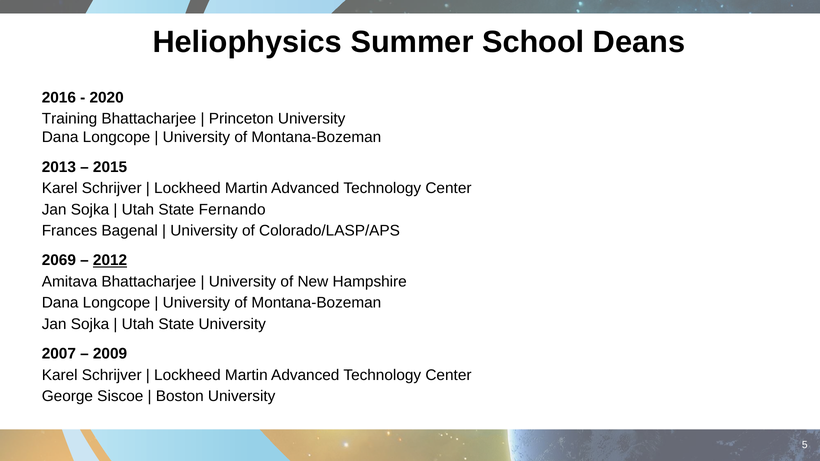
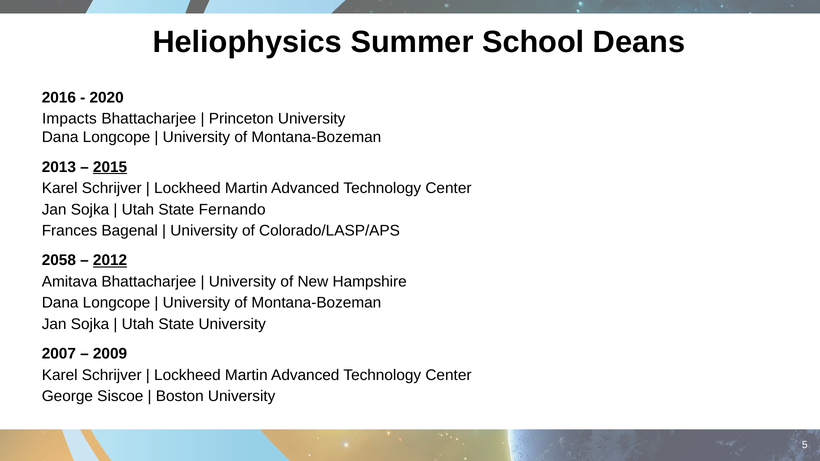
Training: Training -> Impacts (69, 119)
2015 underline: none -> present (110, 167)
2069: 2069 -> 2058 (59, 261)
